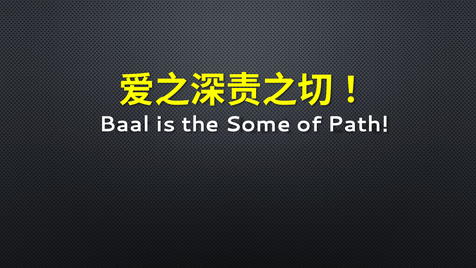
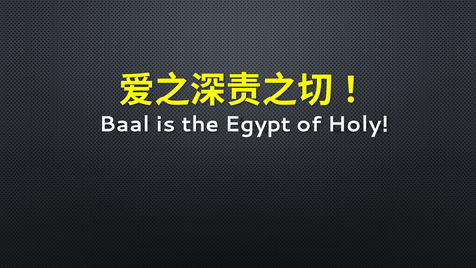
Some: Some -> Egypt (258, 124)
Path: Path -> Holy (358, 124)
